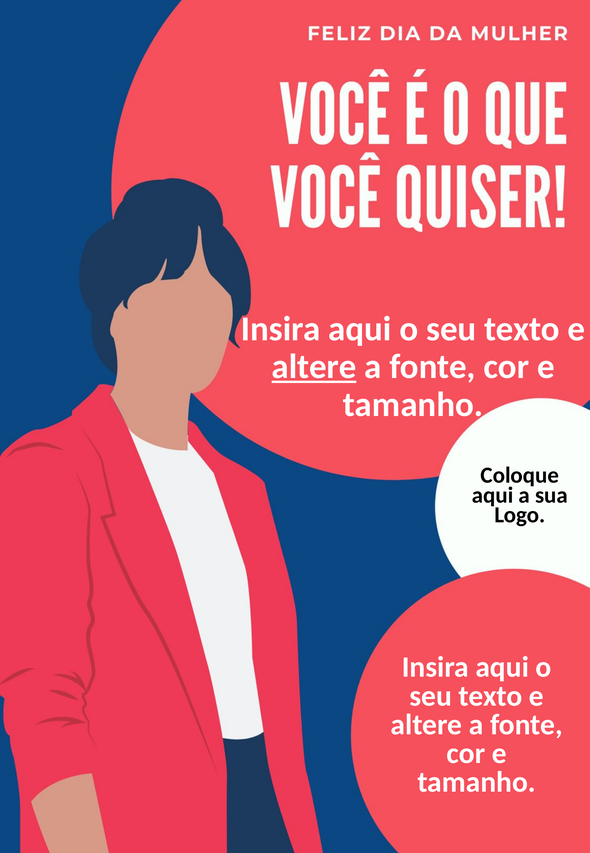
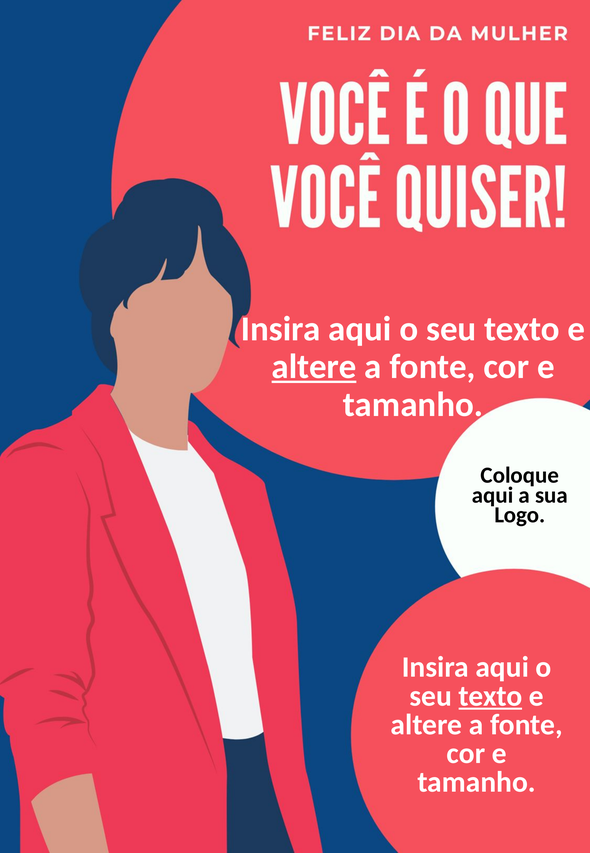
texto underline: none -> present (490, 695)
